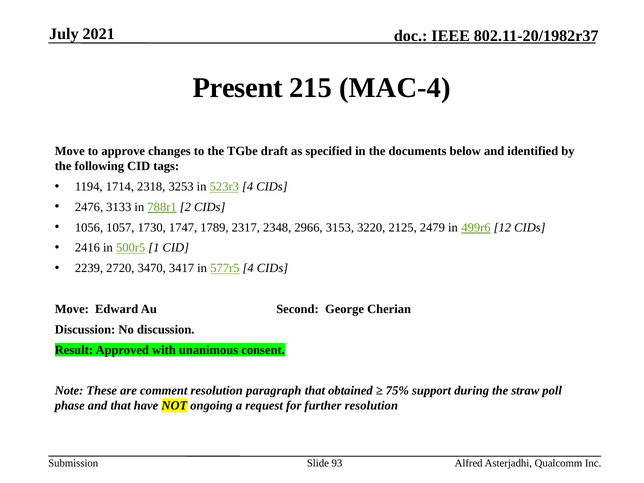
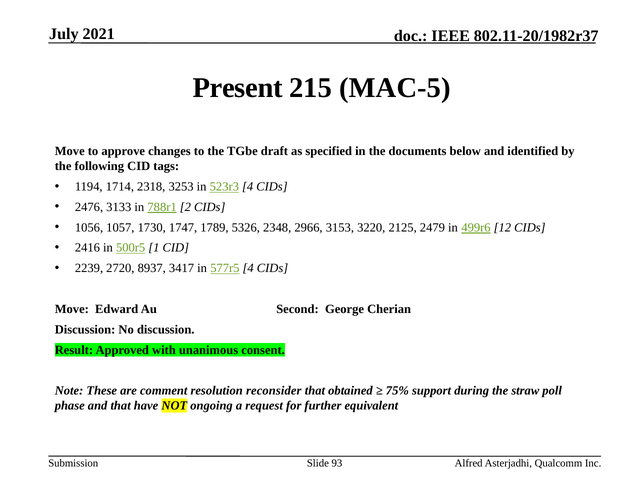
MAC-4: MAC-4 -> MAC-5 (395, 88)
2317: 2317 -> 5326 (246, 227)
3470: 3470 -> 8937 (152, 268)
paragraph: paragraph -> reconsider (274, 391)
further resolution: resolution -> equivalent (371, 406)
